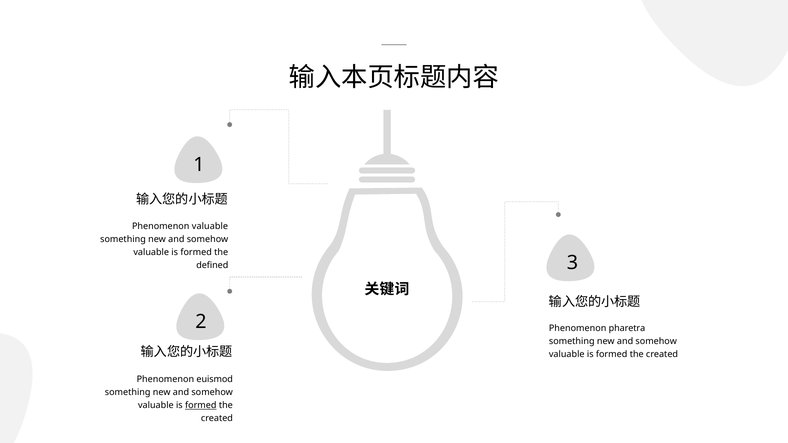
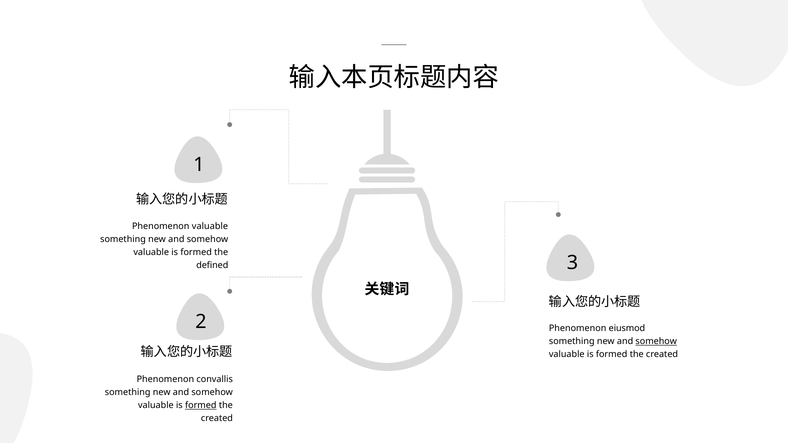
pharetra: pharetra -> eiusmod (627, 329)
somehow underline: none -> present (656, 342)
euismod: euismod -> convallis (215, 379)
